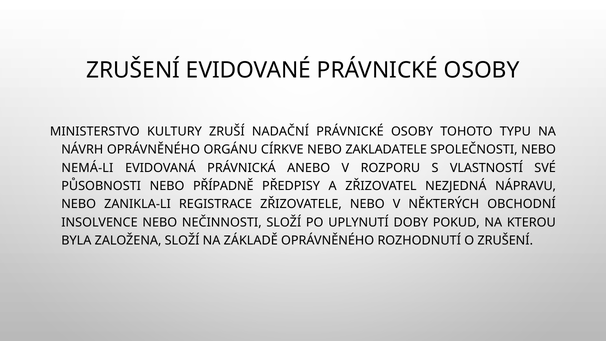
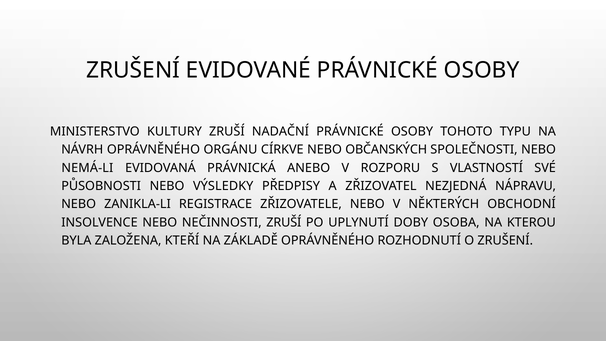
ZAKLADATELE: ZAKLADATELE -> OBČANSKÝCH (386, 150)
PŘÍPADNĚ: PŘÍPADNĚ -> VÝSLEDKY (223, 186)
NEČINNOSTI SLOŽÍ: SLOŽÍ -> ZRUŠÍ (284, 222)
POKUD: POKUD -> OSOBA (456, 222)
ZALOŽENA SLOŽÍ: SLOŽÍ -> KTEŘÍ (182, 240)
